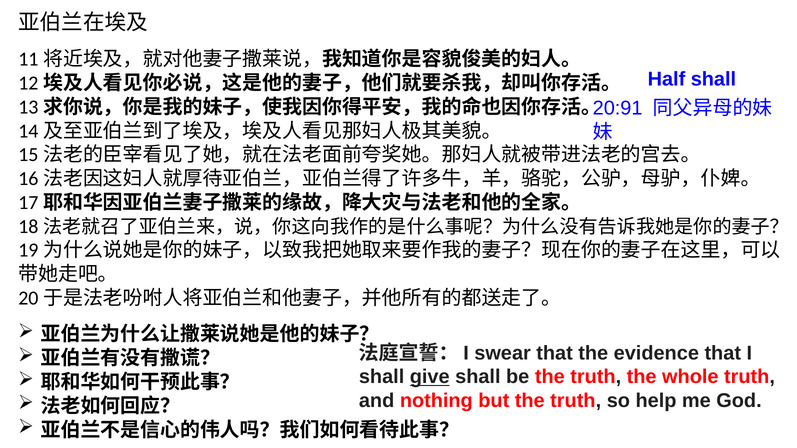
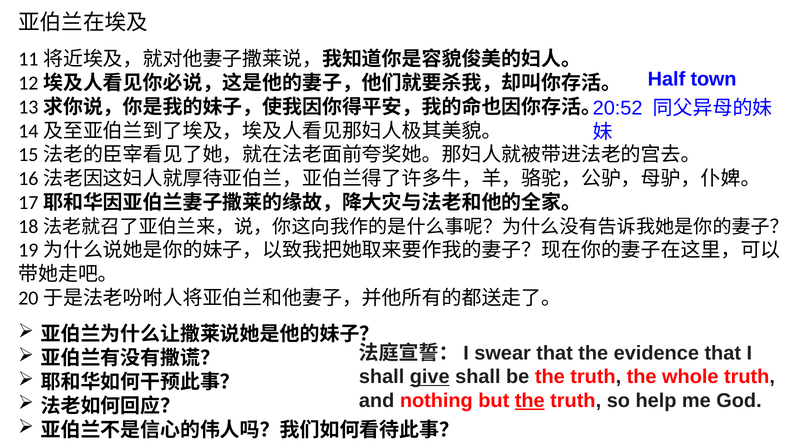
Half shall: shall -> town (714, 79)
20:91: 20:91 -> 20:52 (618, 108)
the underline: none -> present (530, 401)
